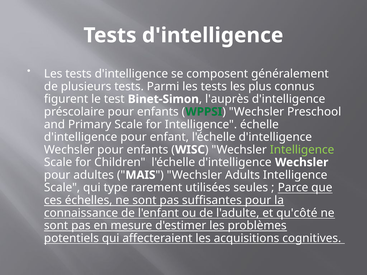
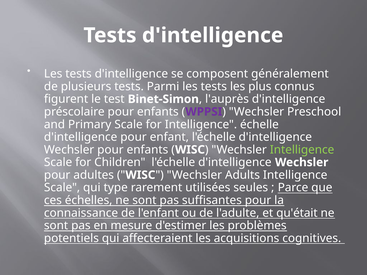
WPPSI colour: green -> purple (204, 112)
MAIS: MAIS -> WISC (140, 175)
qu'côté: qu'côté -> qu'était (297, 213)
